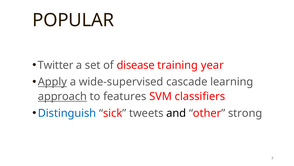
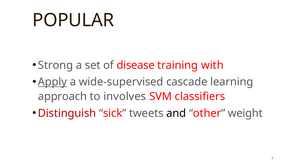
Twitter: Twitter -> Strong (55, 65)
year: year -> with (212, 65)
approach underline: present -> none (62, 96)
features: features -> involves (125, 96)
Distinguish colour: blue -> red (67, 113)
strong: strong -> weight (245, 113)
